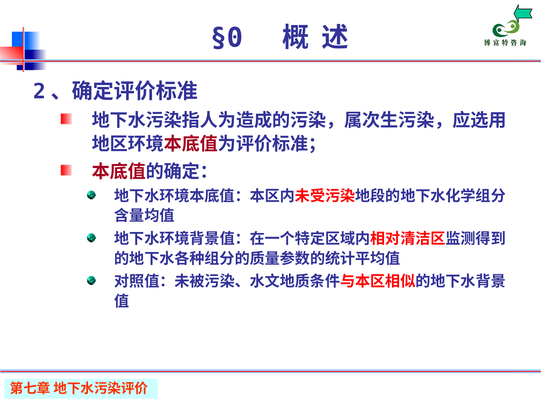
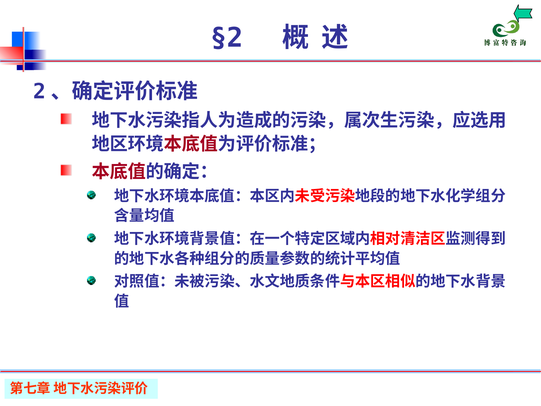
§0: §0 -> §2 (227, 38)
